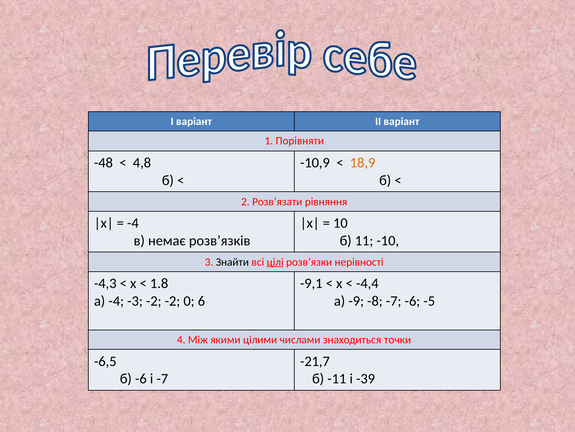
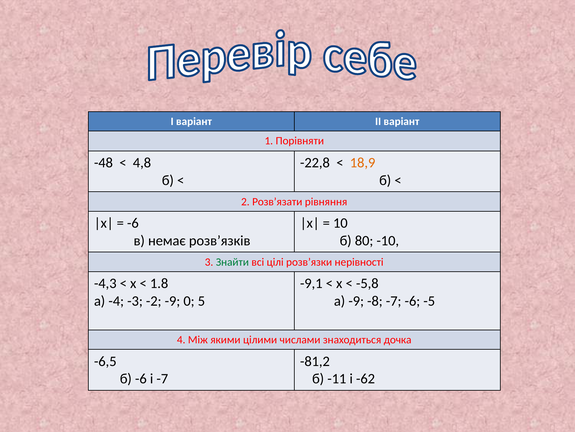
-10,9: -10,9 -> -22,8 (315, 162)
-4: -4 -> -6 (133, 223)
11: 11 -> 80 (364, 240)
Знайти colour: black -> green (232, 262)
цілі underline: present -> none (275, 262)
-4,4: -4,4 -> -5,8 (367, 283)
-2 -2: -2 -> -9 (172, 300)
6: 6 -> 5 (201, 300)
точки: точки -> дочка (398, 339)
-21,7: -21,7 -> -81,2 (315, 361)
-39: -39 -> -62 (366, 378)
